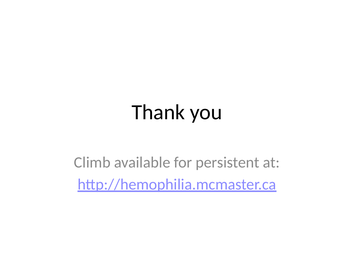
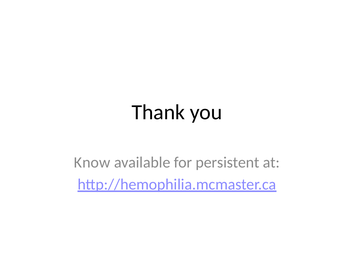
Climb: Climb -> Know (92, 163)
